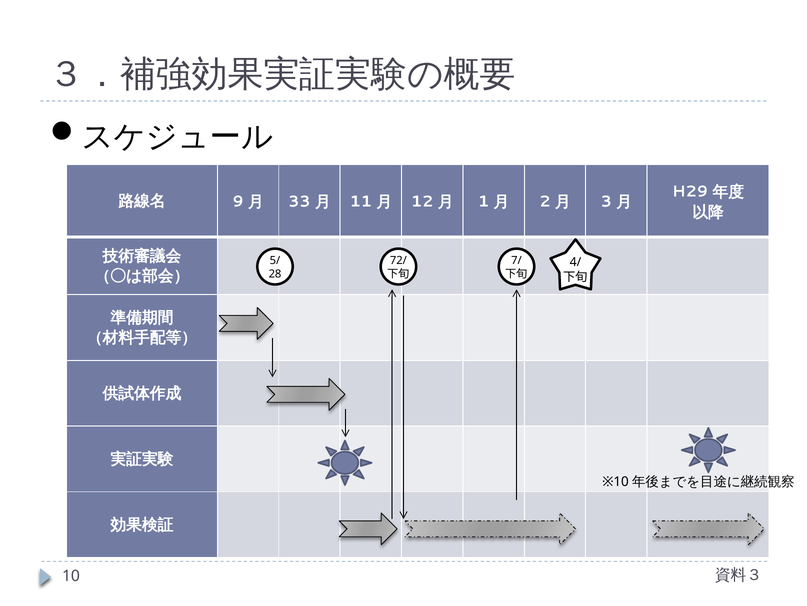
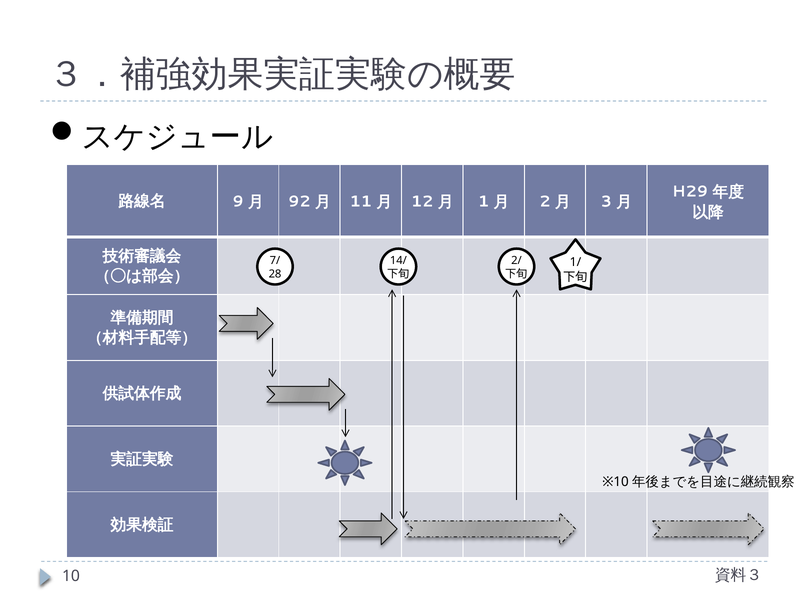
33: 33 -> 92 (299, 201)
5/: 5/ -> 7/ (275, 260)
72/: 72/ -> 14/ (398, 260)
7/: 7/ -> 2/ (517, 260)
4/: 4/ -> 1/ (576, 262)
